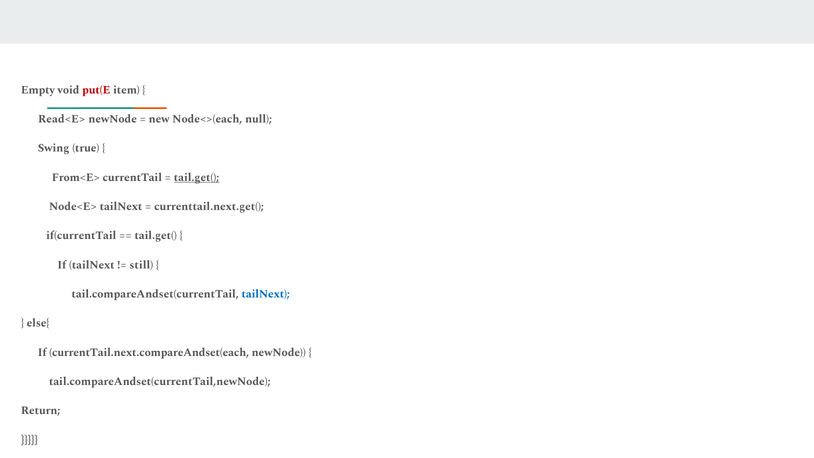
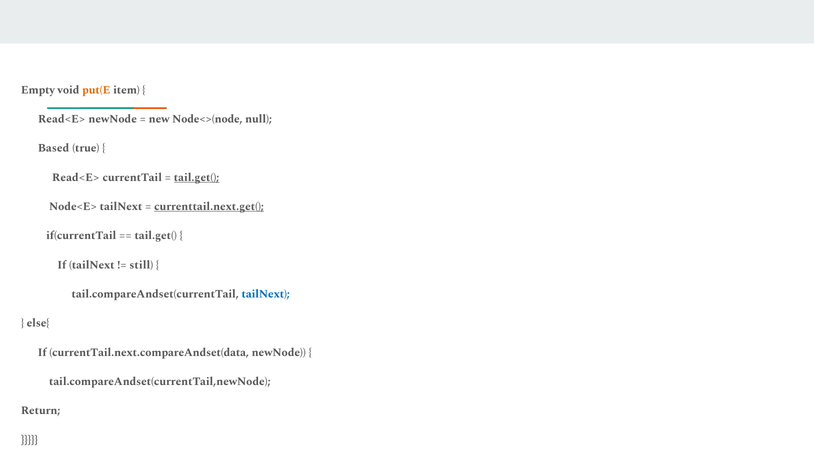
put(E colour: red -> orange (96, 90)
Node<>(each: Node<>(each -> Node<>(node (207, 119)
Swing: Swing -> Based (54, 148)
From<E>: From<E> -> Read<E> (76, 177)
currenttail.next.get( underline: none -> present (209, 206)
currentTail.next.compareAndset(each: currentTail.next.compareAndset(each -> currentTail.next.compareAndset(data (149, 352)
